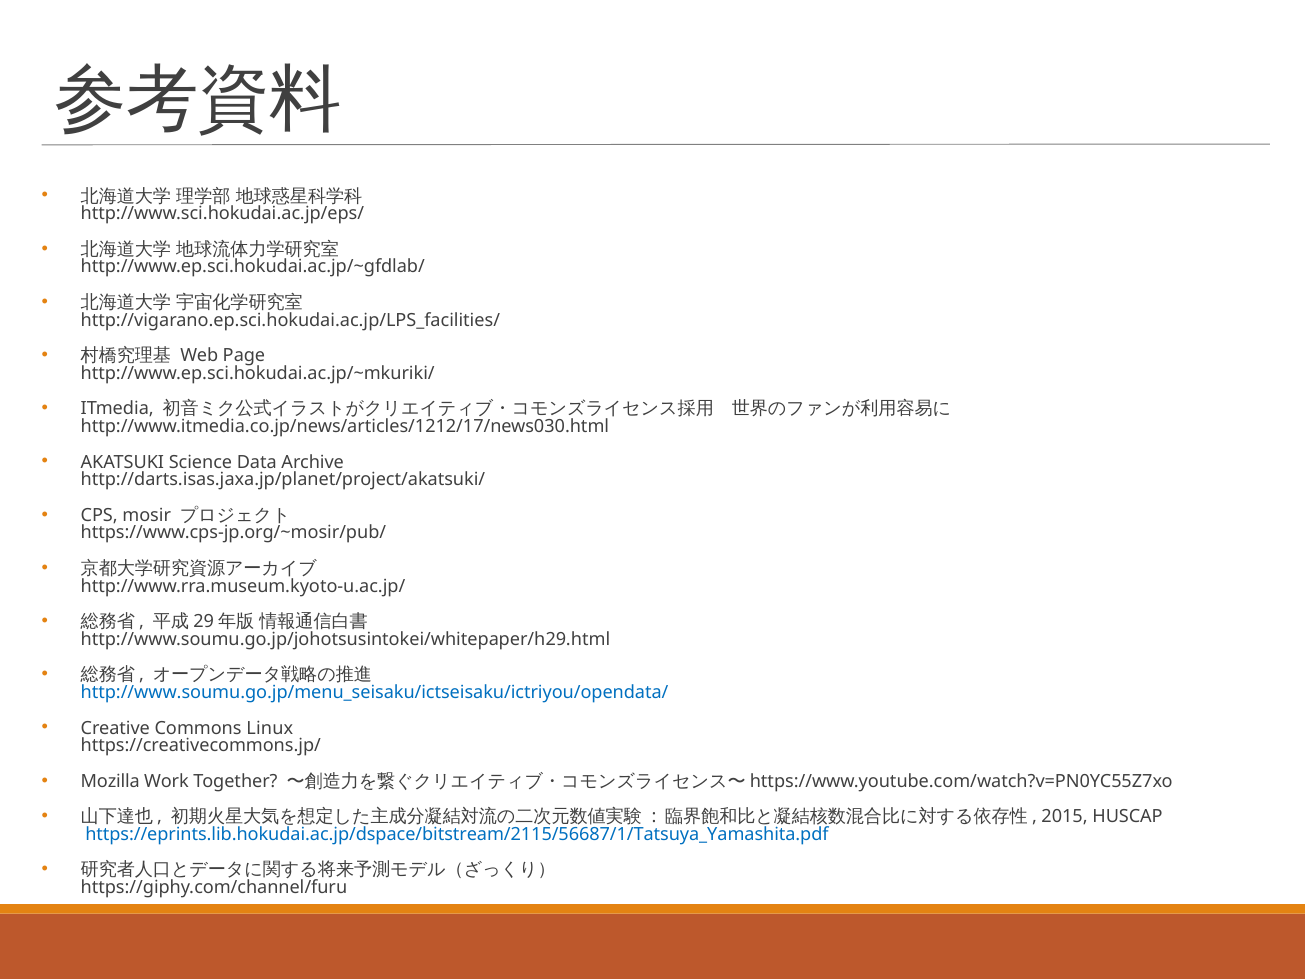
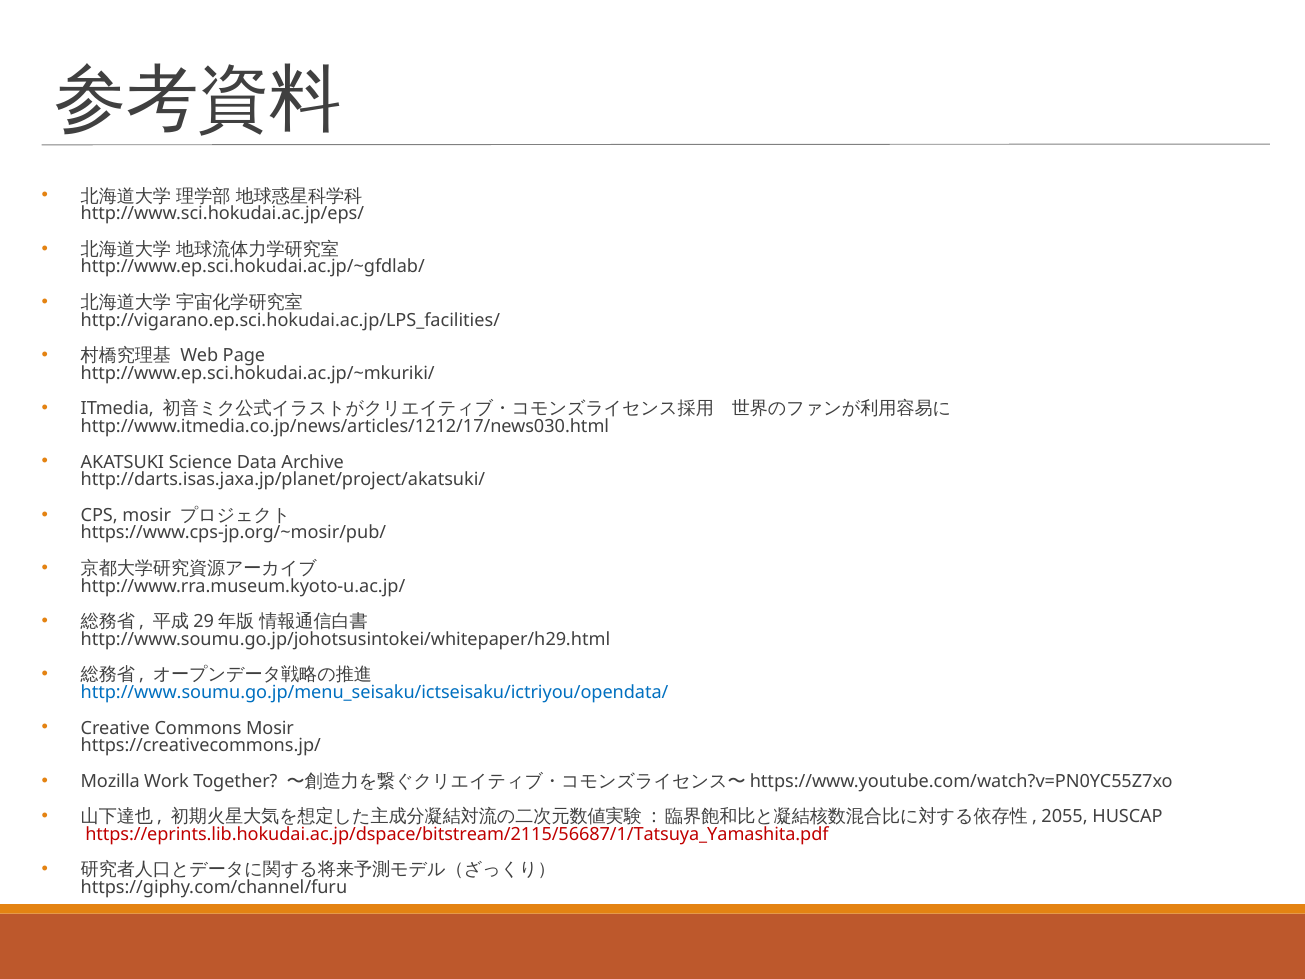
Commons Linux: Linux -> Mosir (270, 728)
2015: 2015 -> 2055 (1065, 817)
https://eprints.lib.hokudai.ac.jp/dspace/bitstream/2115/56687/1/Tatsuya_Yamashita.pdf colour: blue -> red (457, 834)
